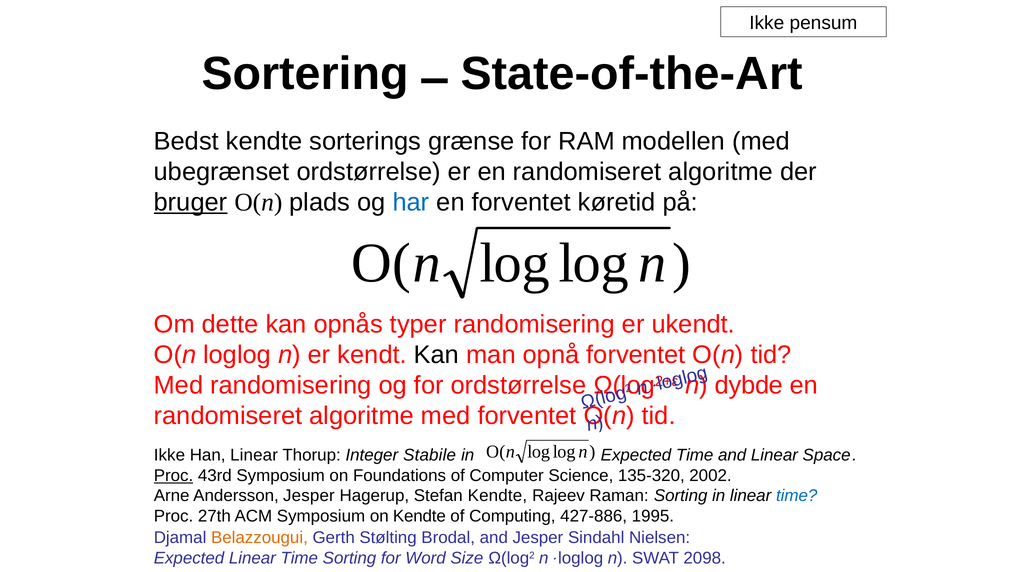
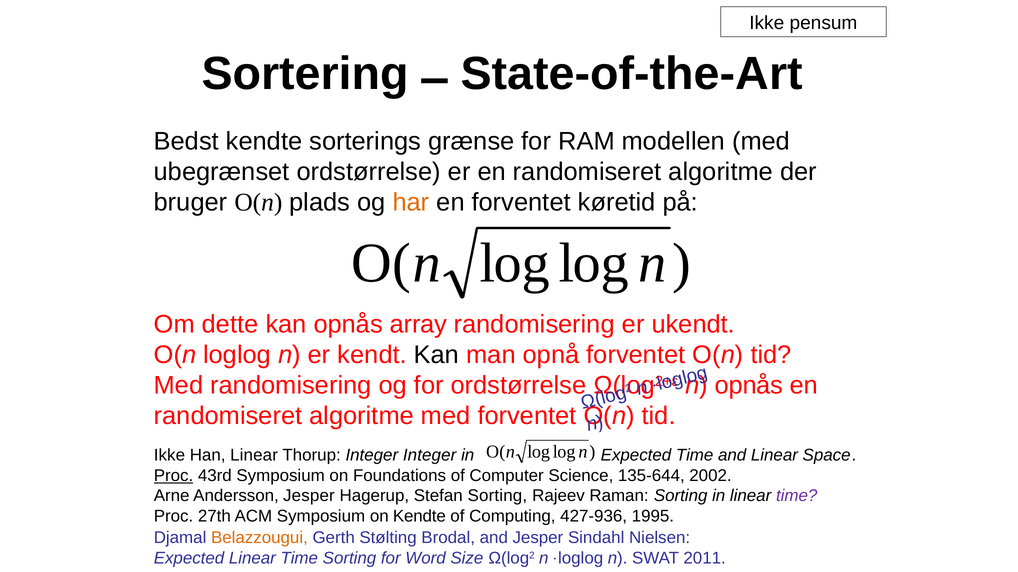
bruger underline: present -> none (191, 203)
har colour: blue -> orange (411, 203)
typer: typer -> array (418, 325)
dybde: dybde -> opnås (749, 386)
Integer Stabile: Stabile -> Integer (430, 456)
135-320: 135-320 -> 135-644 (651, 476)
Stefan Kendte: Kendte -> Sorting (497, 496)
time colour: blue -> purple (797, 496)
427-886: 427-886 -> 427-936 (594, 517)
2098: 2098 -> 2011 (705, 559)
